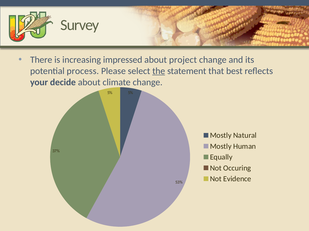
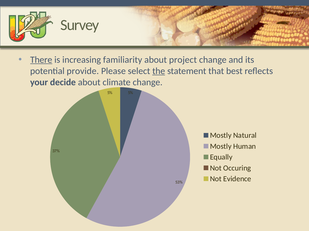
There underline: none -> present (41, 60)
impressed: impressed -> familiarity (123, 60)
process: process -> provide (83, 71)
